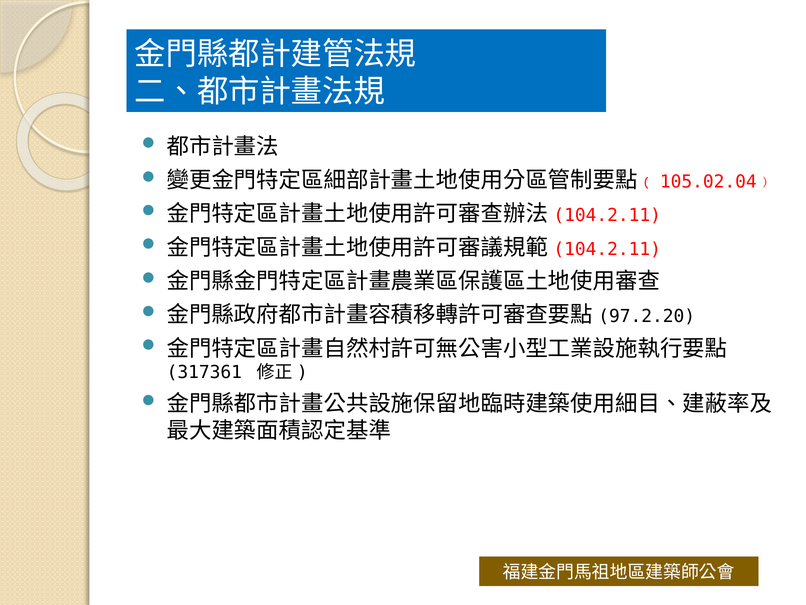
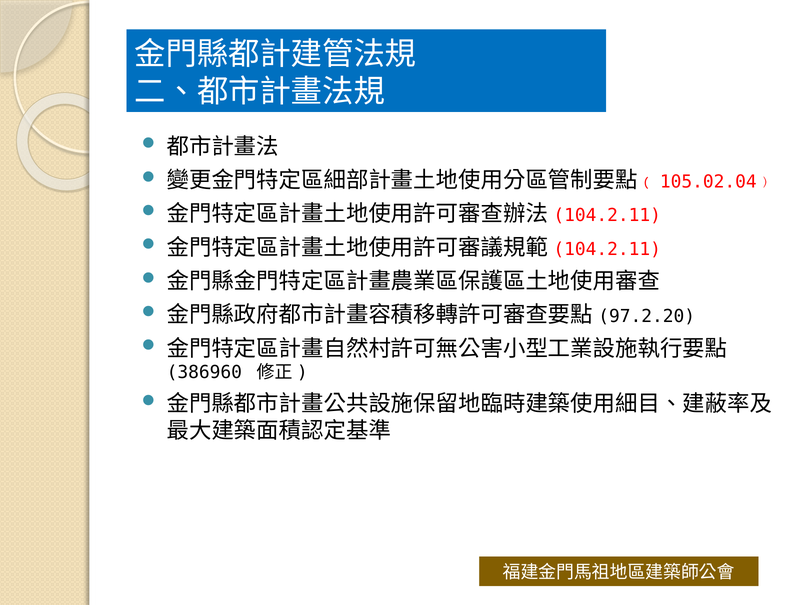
317361: 317361 -> 386960 (204, 372)
